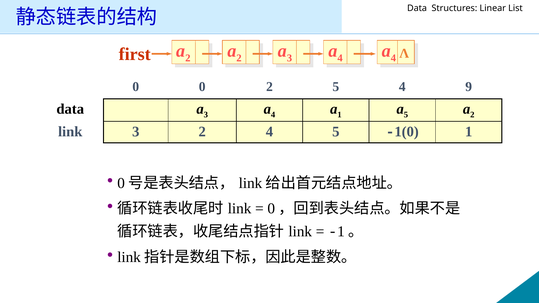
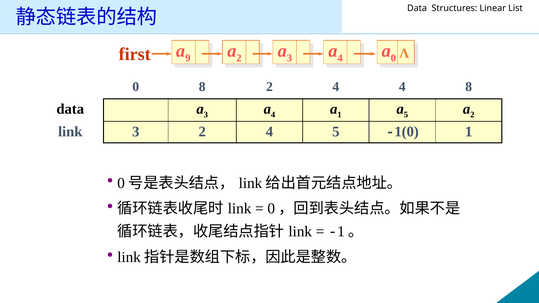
2: 2 -> 9 (188, 58)
4: 4 -> 0 (393, 58)
0 0: 0 -> 8 (202, 87)
5: 5 -> 4 (336, 87)
4 9: 9 -> 8 (469, 87)
